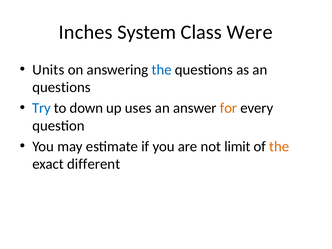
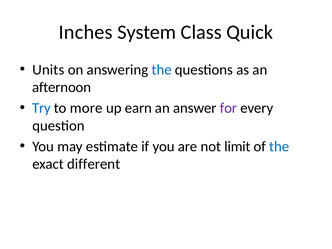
Were: Were -> Quick (250, 32)
questions: questions -> afternoon (62, 87)
down: down -> more (86, 108)
uses: uses -> earn (138, 108)
for colour: orange -> purple (228, 108)
the colour: orange -> blue (279, 146)
